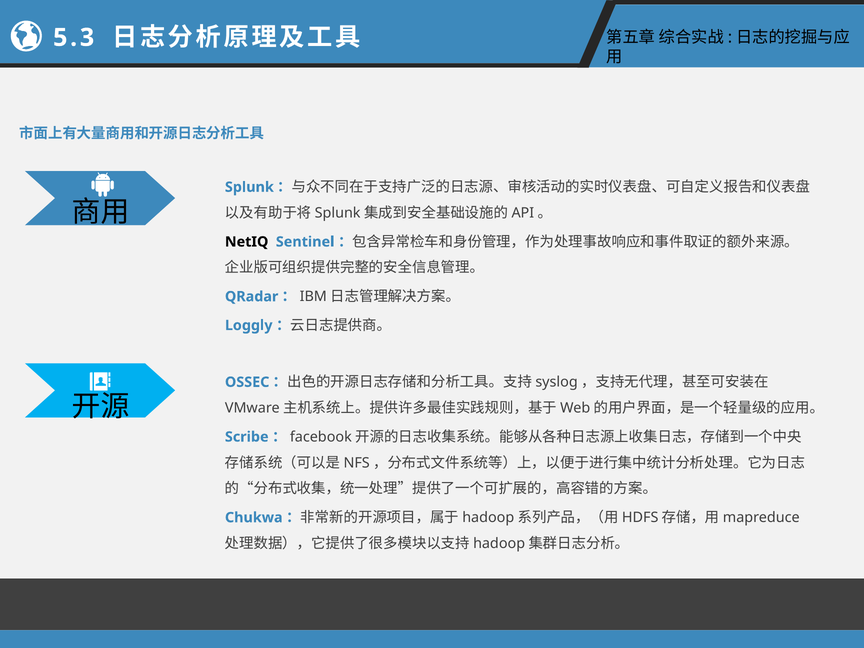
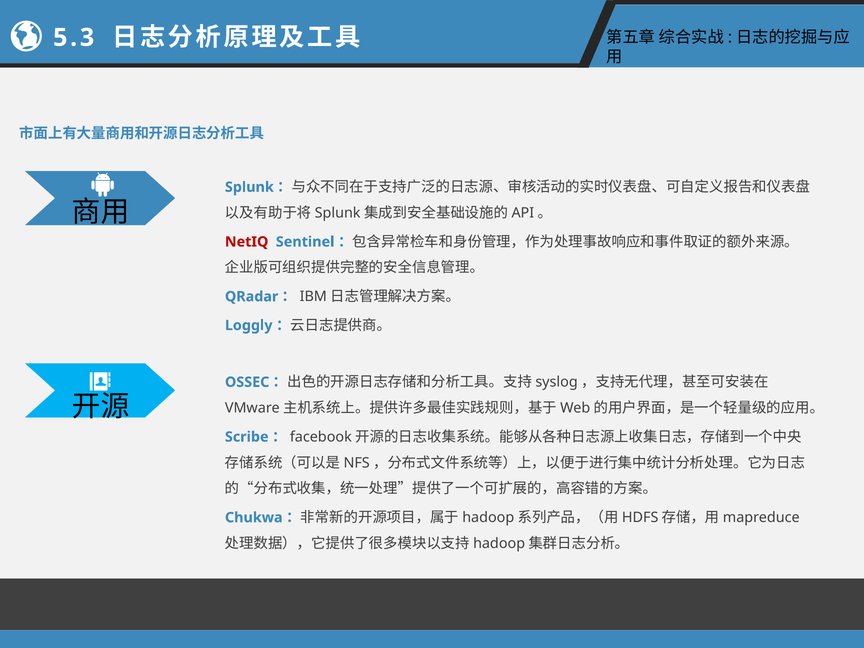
NetIQ colour: black -> red (247, 242)
